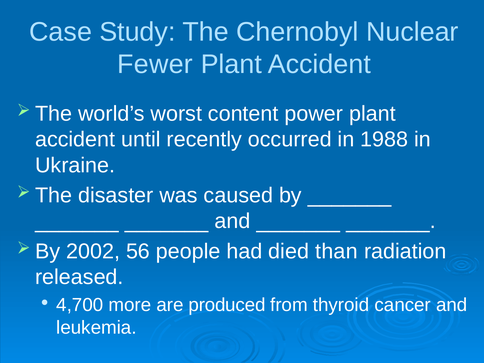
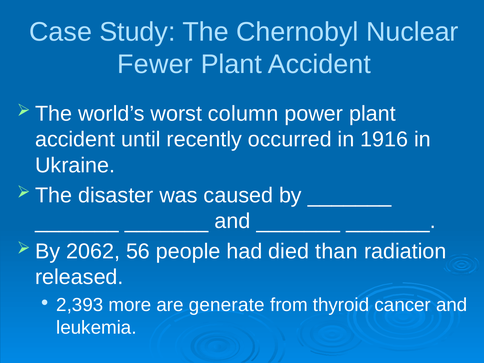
content: content -> column (243, 114)
1988: 1988 -> 1916 (384, 139)
2002: 2002 -> 2062 (93, 251)
4,700: 4,700 -> 2,393 (80, 305)
produced: produced -> generate (227, 305)
